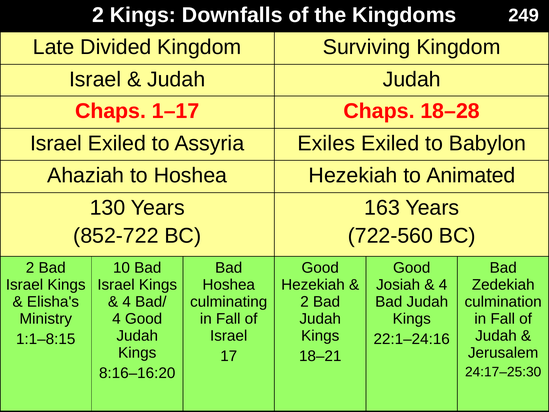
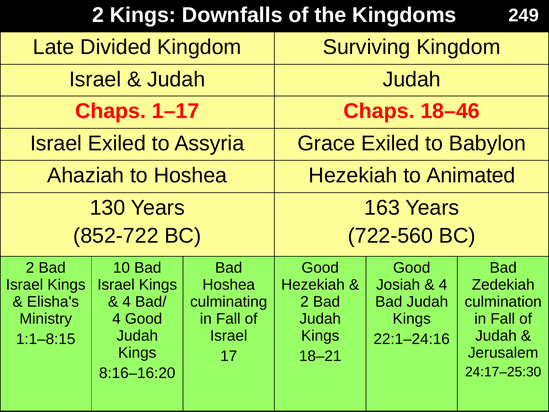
18–28: 18–28 -> 18–46 (450, 111)
Exiles: Exiles -> Grace (326, 143)
